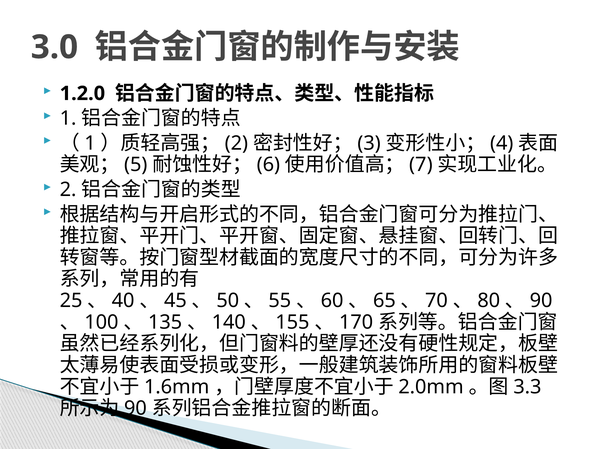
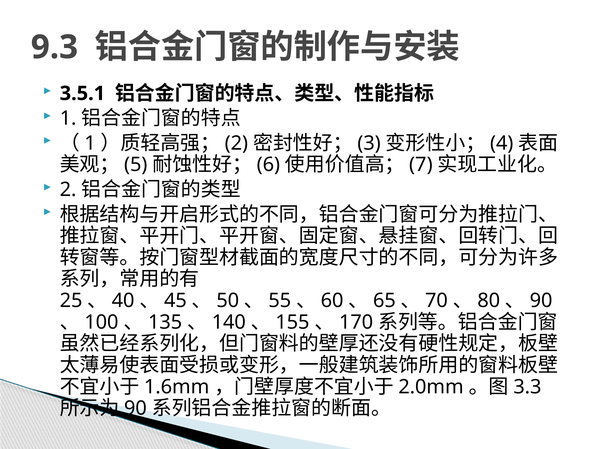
3.0: 3.0 -> 9.3 (54, 47)
1.2.0: 1.2.0 -> 3.5.1 (82, 93)
